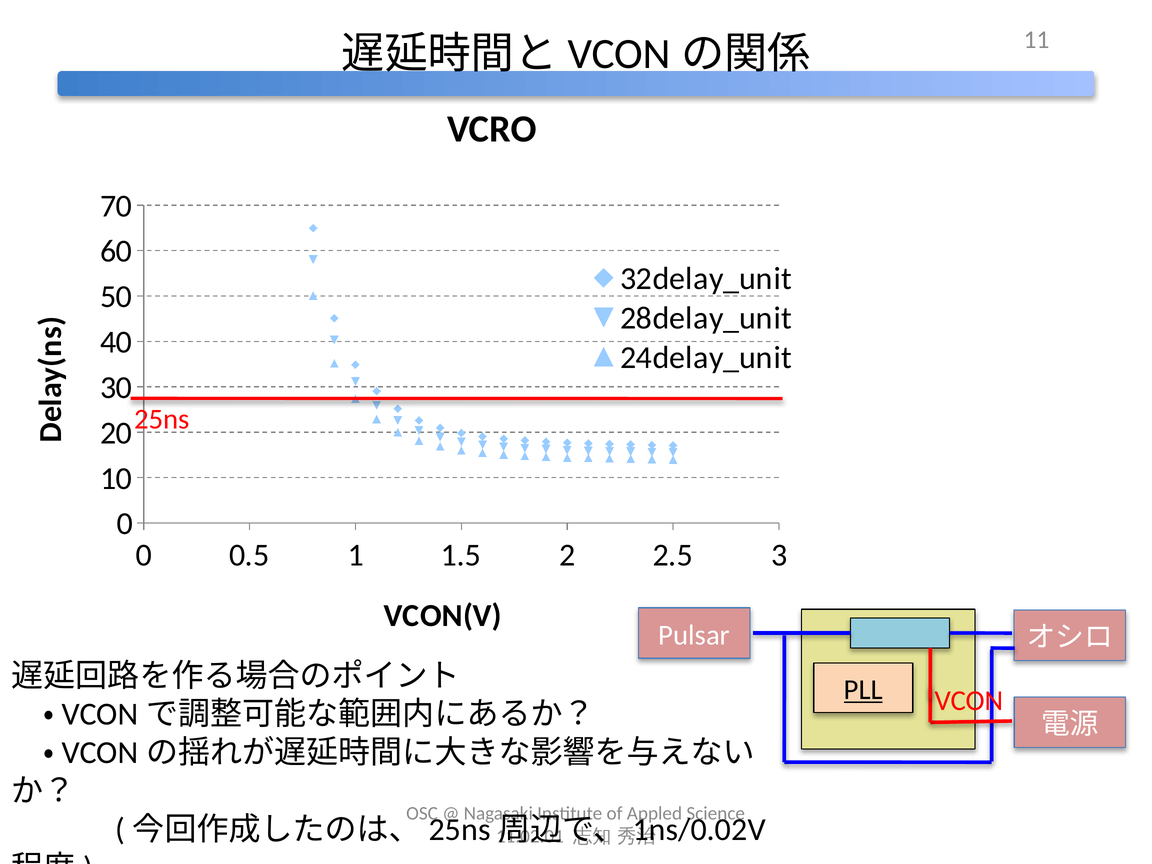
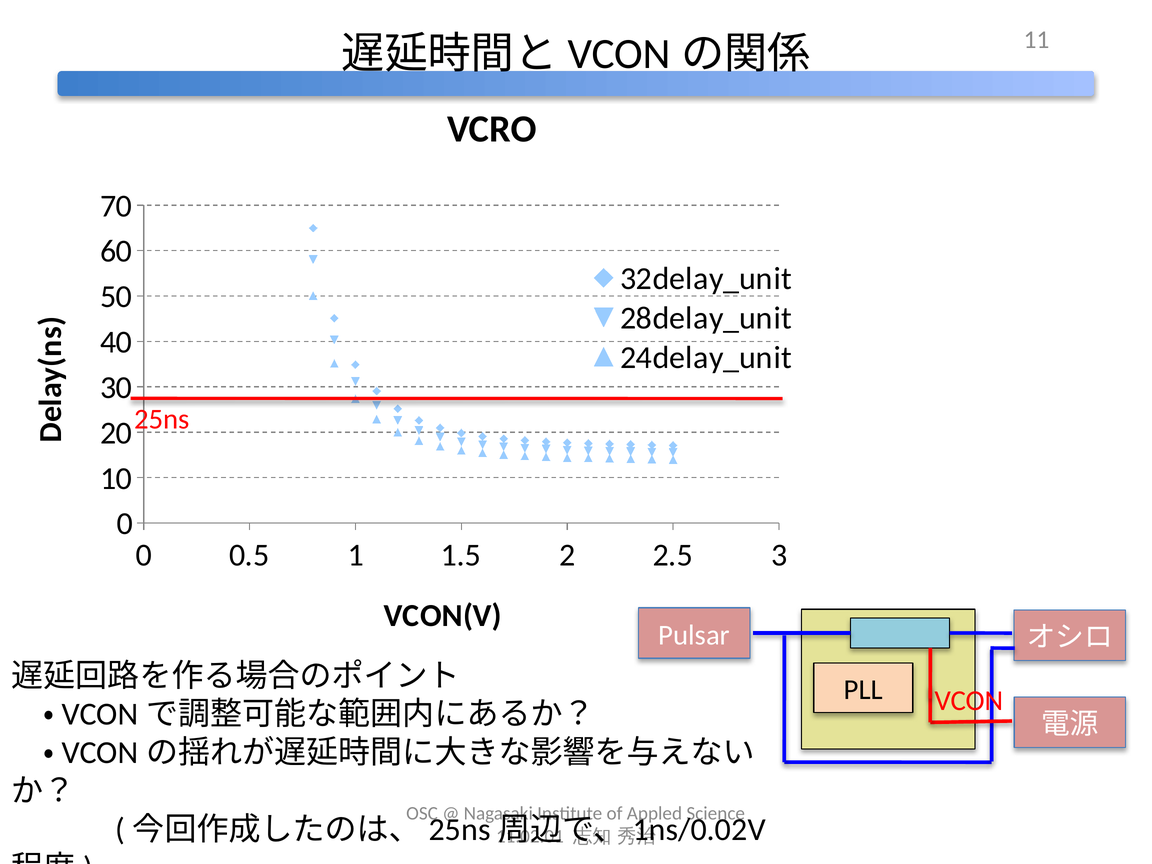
PLL underline: present -> none (863, 690)
